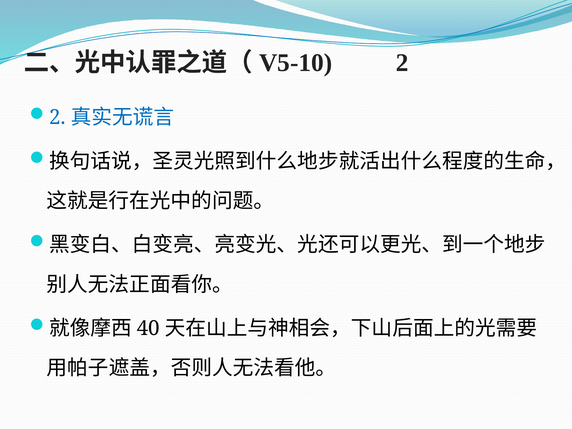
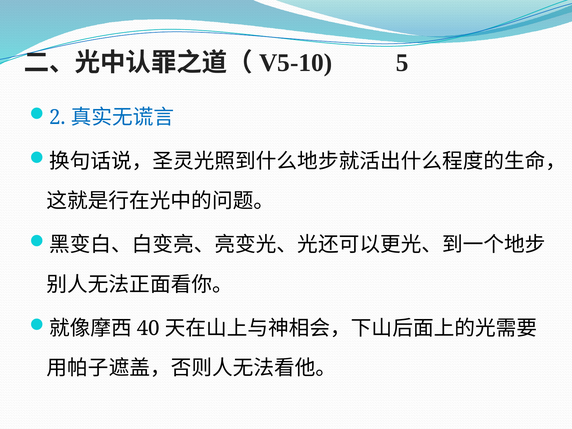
2: 2 -> 5 (402, 63)
